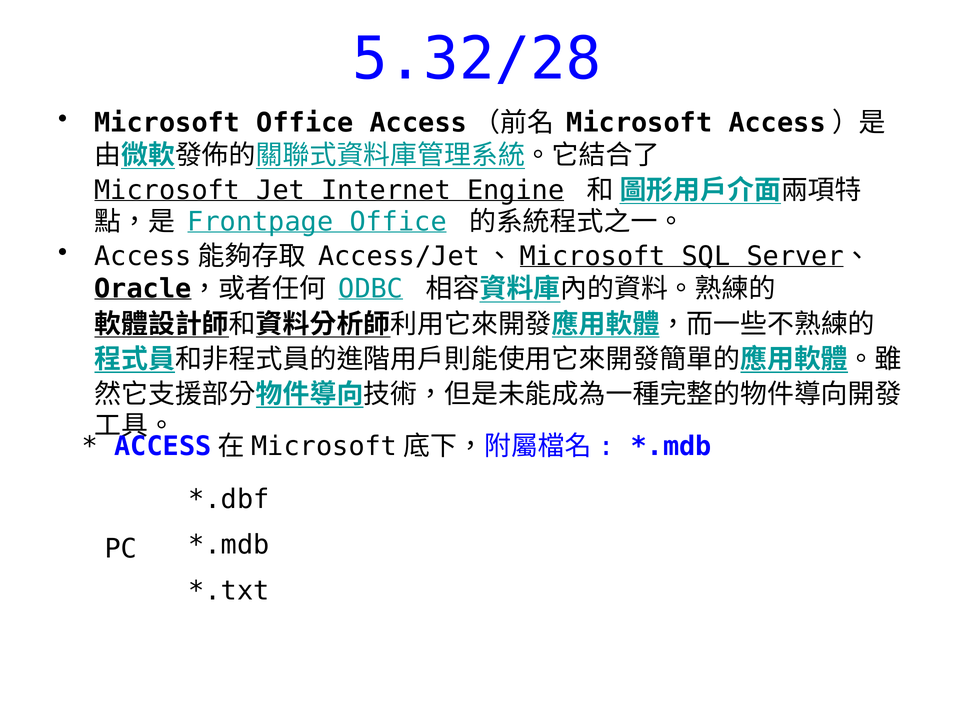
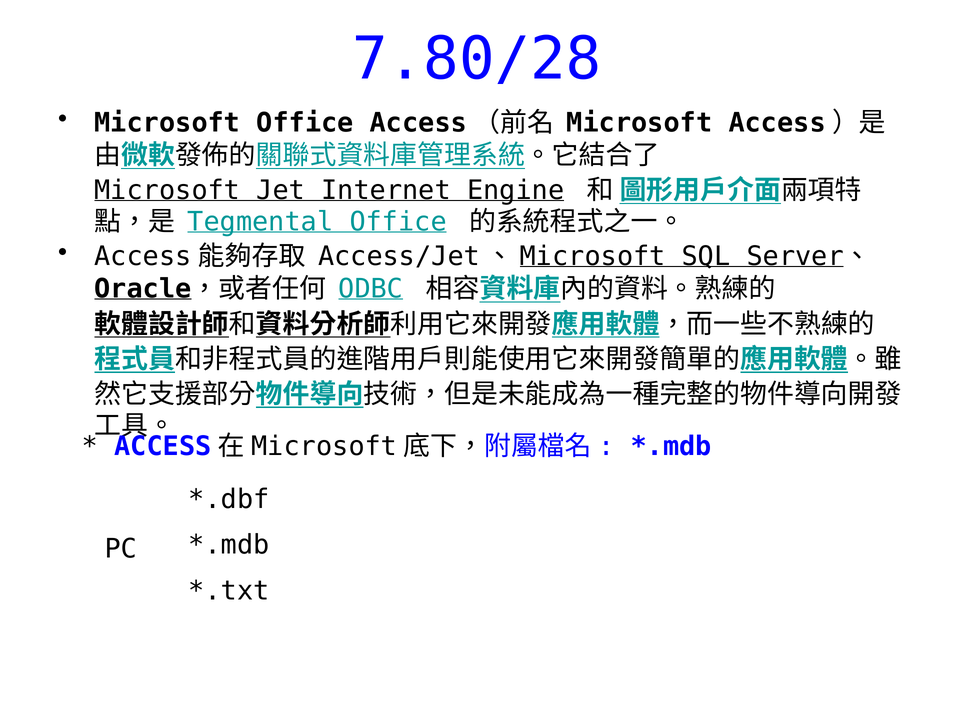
5.32/28: 5.32/28 -> 7.80/28 (477, 59)
Frontpage: Frontpage -> Tegmental (260, 222)
